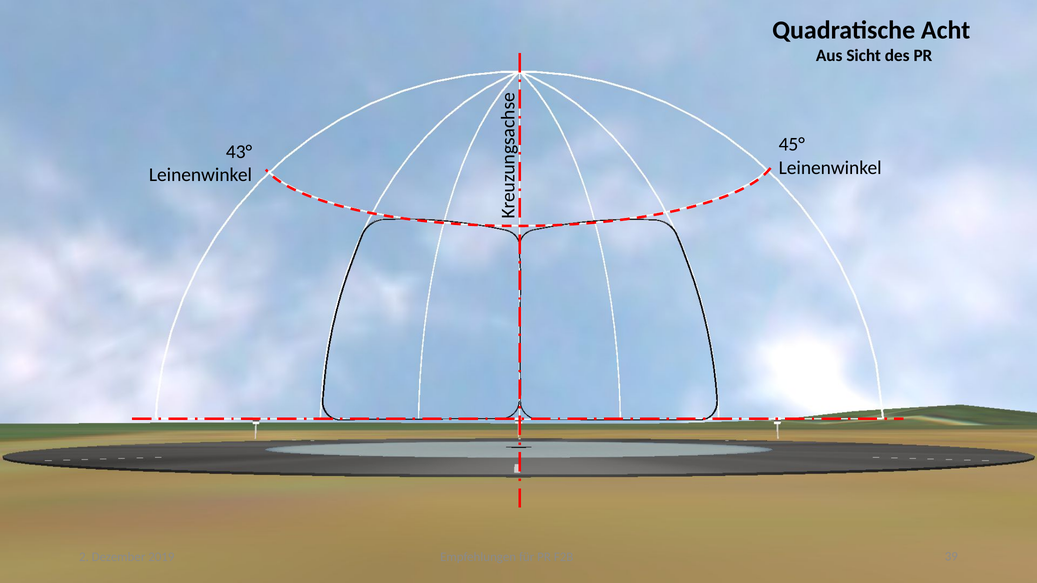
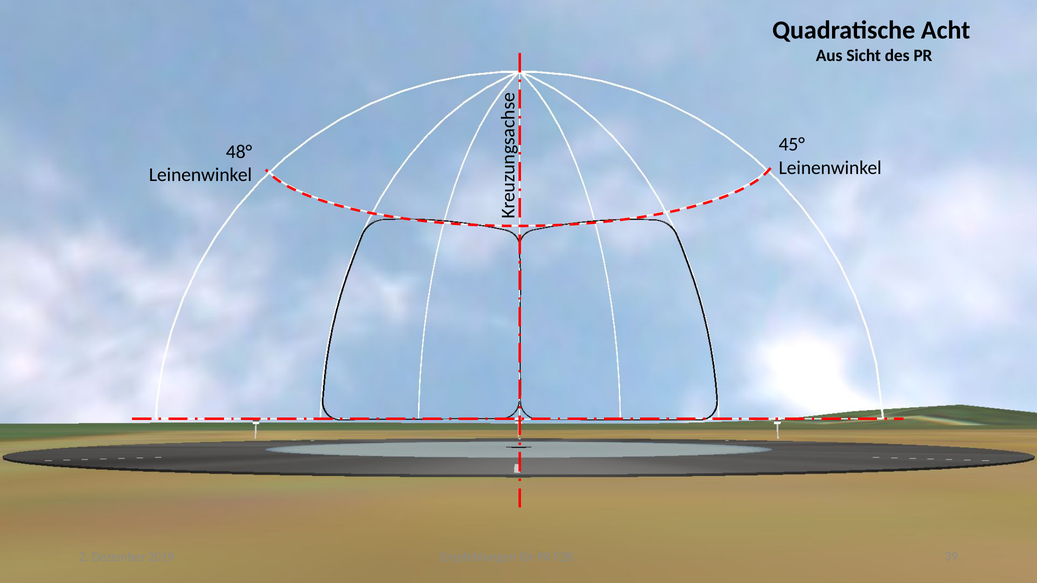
43°: 43° -> 48° (239, 152)
